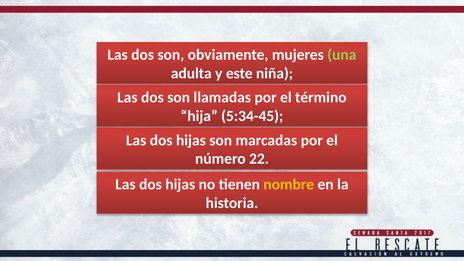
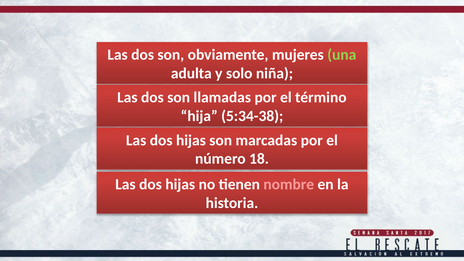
este: este -> solo (239, 73)
5:34-45: 5:34-45 -> 5:34-38 (252, 116)
22: 22 -> 18 (259, 159)
nombre colour: yellow -> pink (289, 185)
